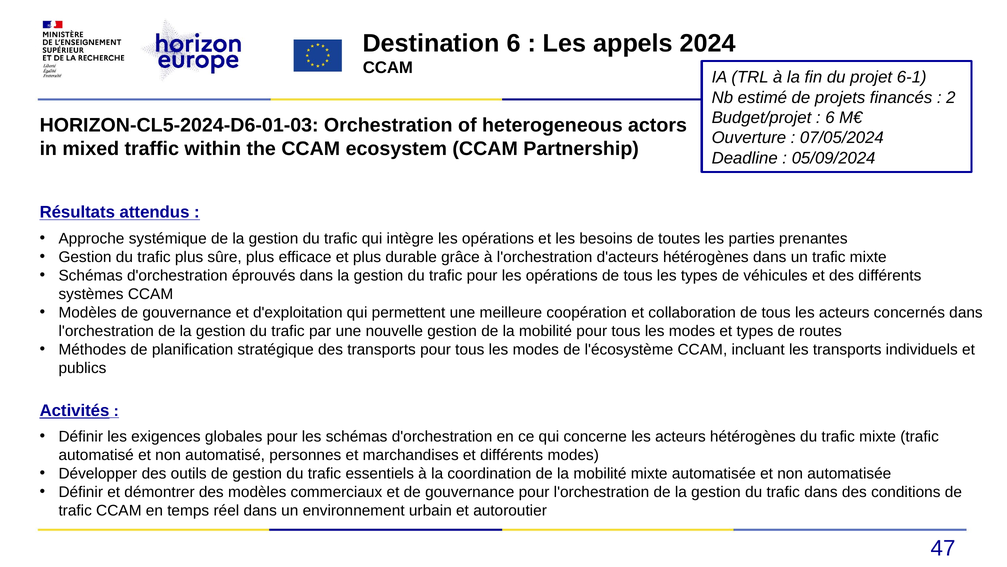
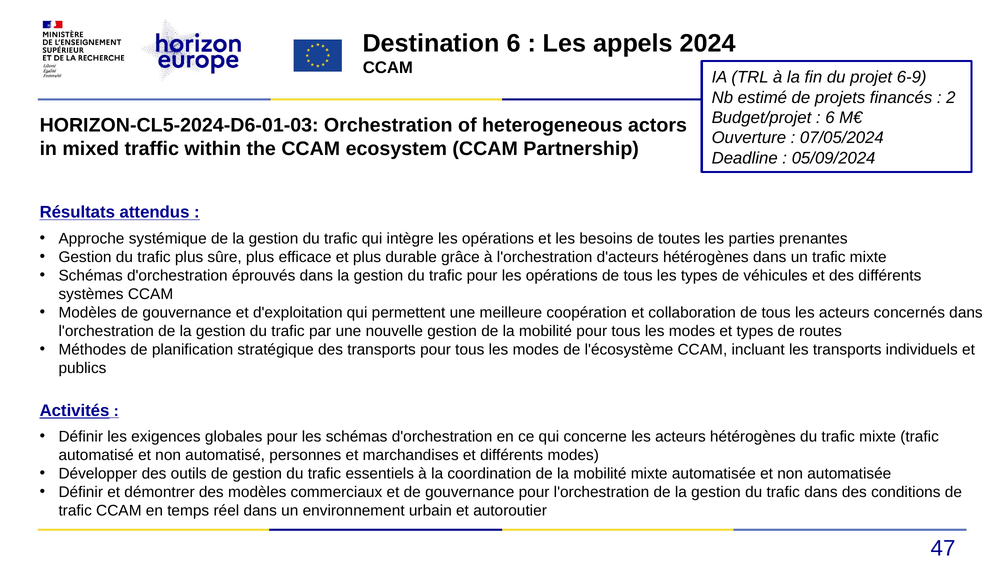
6-1: 6-1 -> 6-9 (912, 77)
